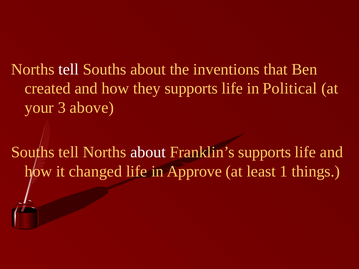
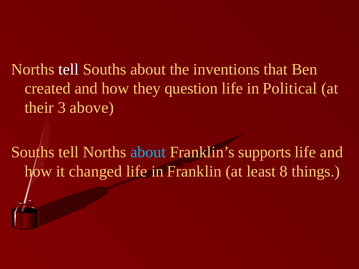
they supports: supports -> question (191, 88)
your: your -> their (39, 108)
about colour: white -> light blue (148, 152)
Approve: Approve -> Franklin (194, 171)
1: 1 -> 8 (284, 171)
